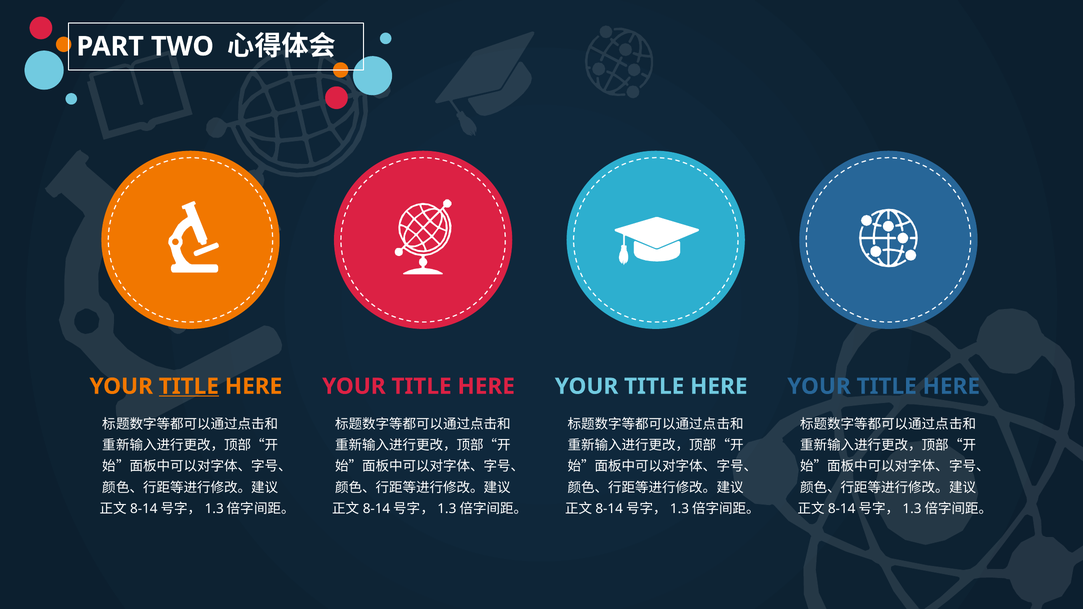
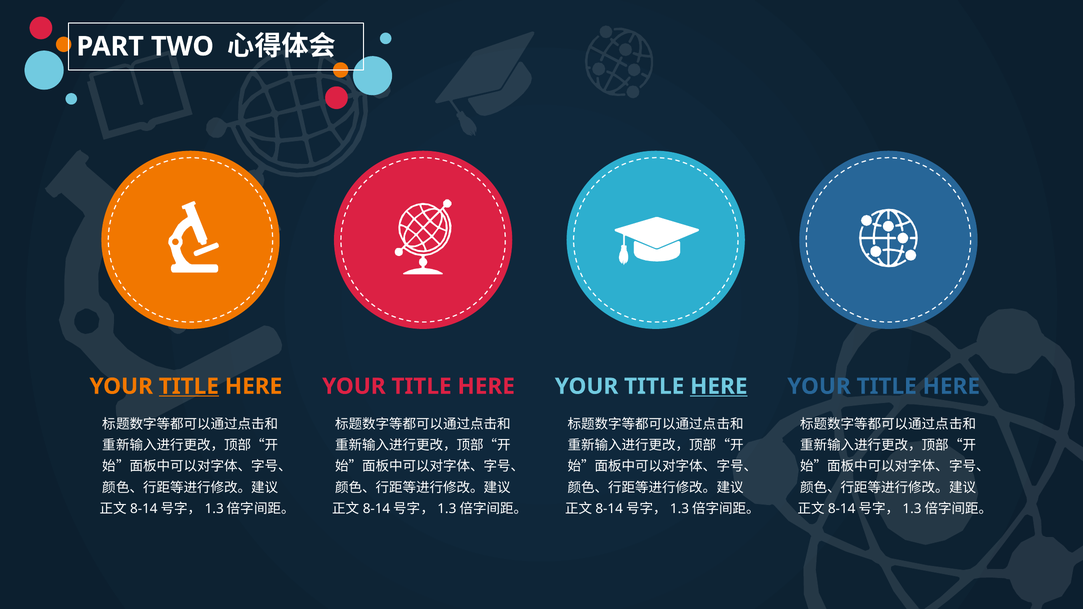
HERE underline: none -> present (719, 386)
